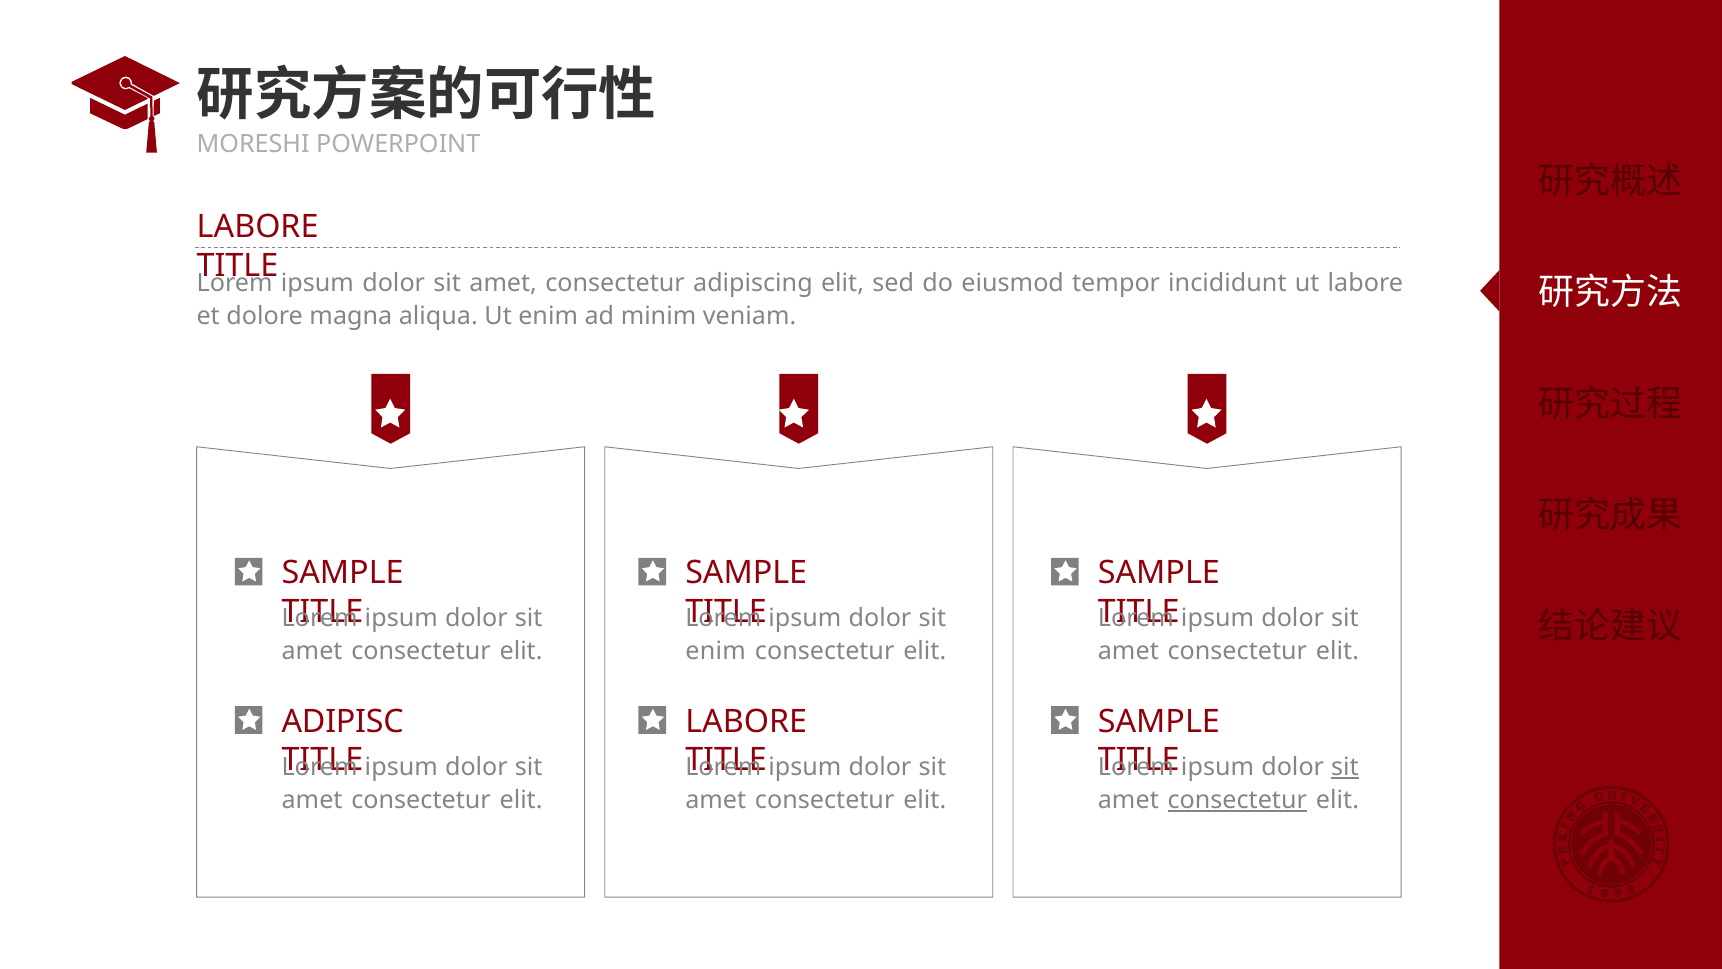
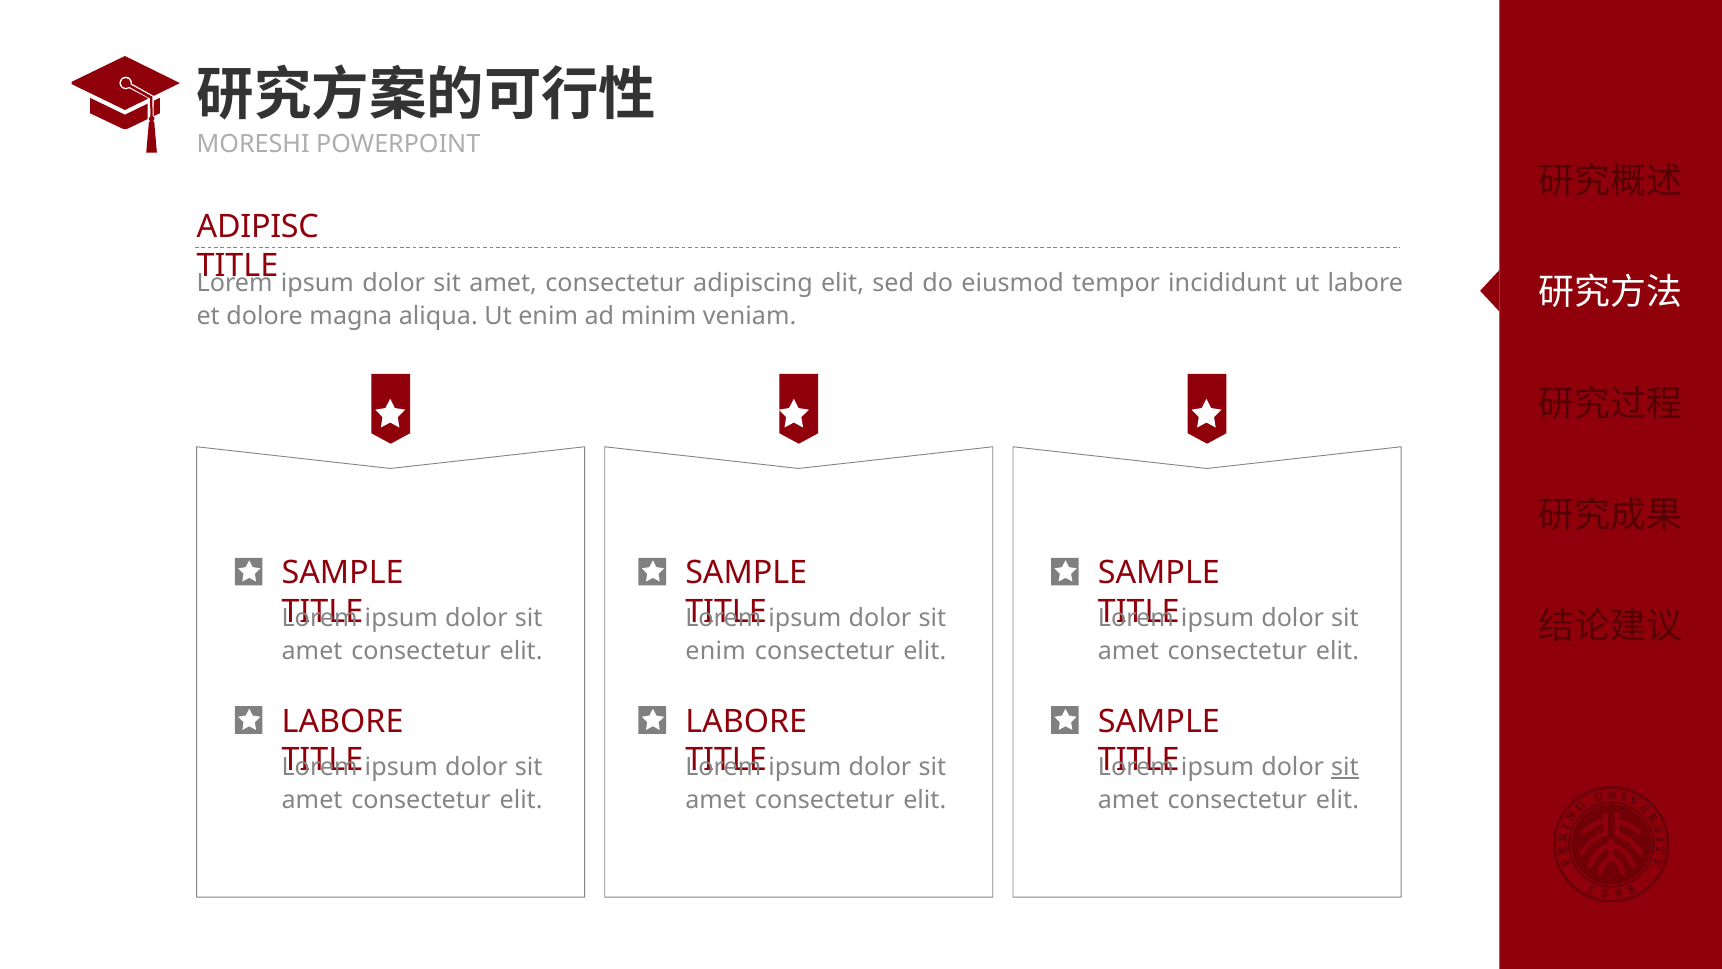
LABORE: LABORE -> ADIPISC (258, 227)
ADIPISC: ADIPISC -> LABORE (343, 721)
consectetur underline: present -> none (1237, 800)
